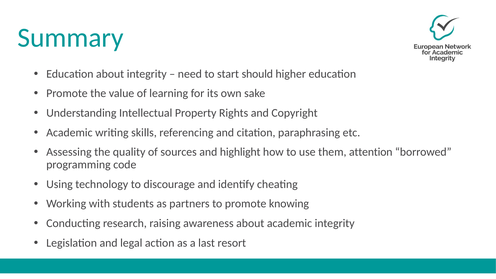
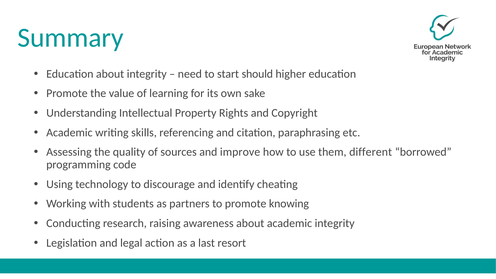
highlight: highlight -> improve (240, 152)
attention: attention -> different (371, 152)
